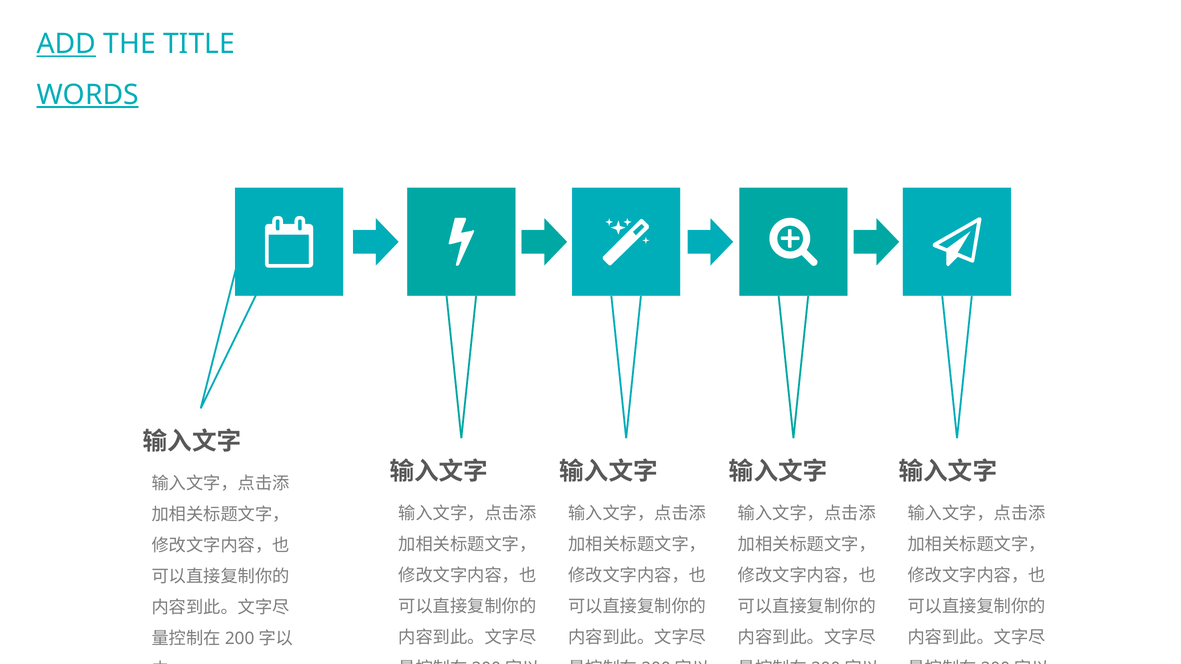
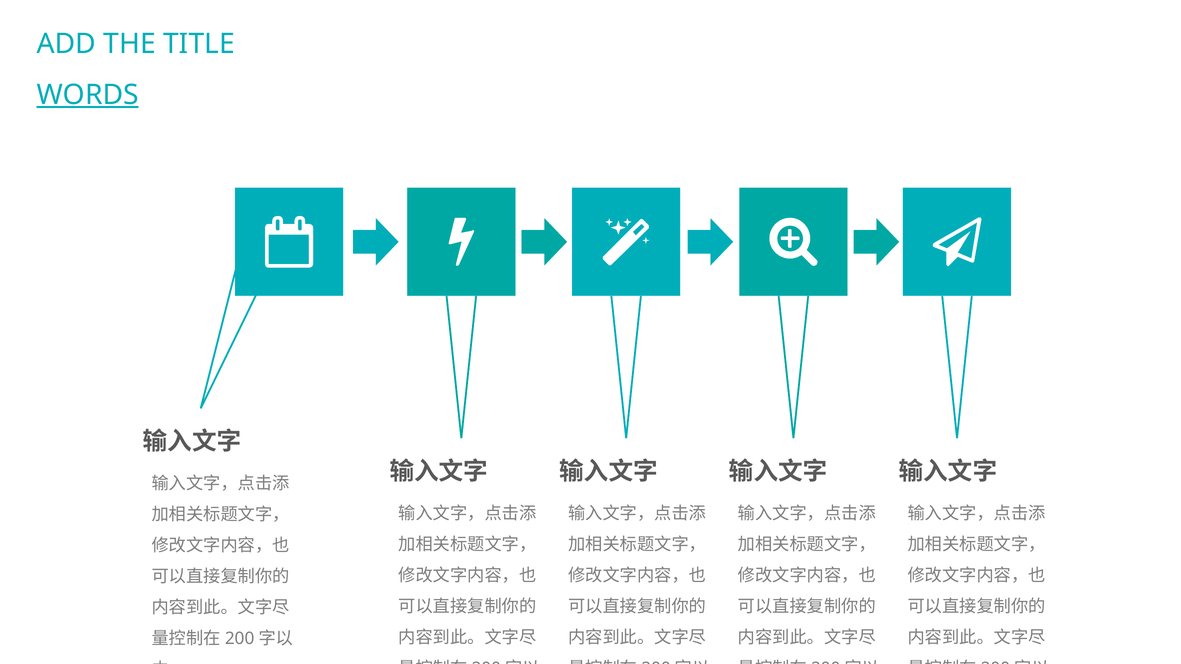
ADD underline: present -> none (66, 44)
